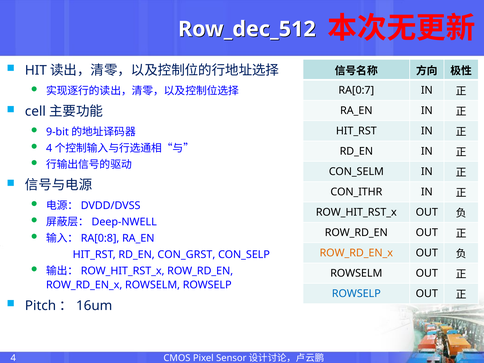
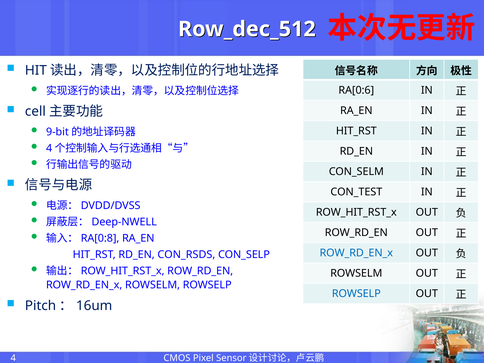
RA[0:7: RA[0:7 -> RA[0:6 (356, 90)
CON_ITHR: CON_ITHR -> CON_TEST (356, 192)
ROW_RD_EN_x colour: orange -> blue (356, 253)
CON_GRST: CON_GRST -> CON_RSDS (186, 255)
